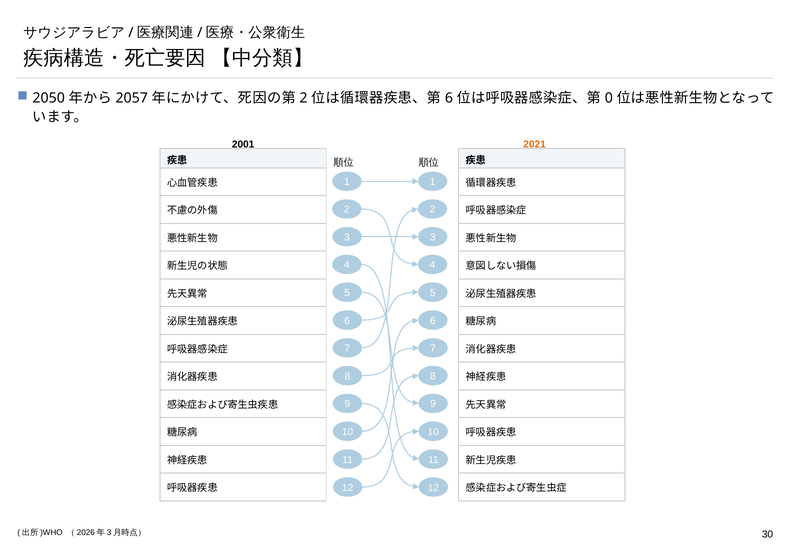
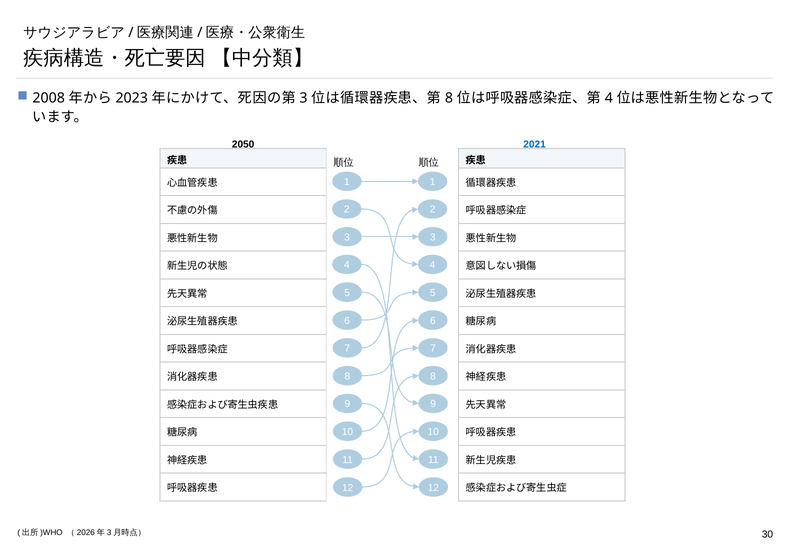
2050: 2050 -> 2008 (49, 98)
2057: 2057 -> 2023 (132, 98)
2: 2 -> 3 (304, 98)
6: 6 -> 8 (449, 98)
0: 0 -> 4 (609, 98)
2001: 2001 -> 2050 (243, 144)
2021 colour: orange -> blue (535, 144)
